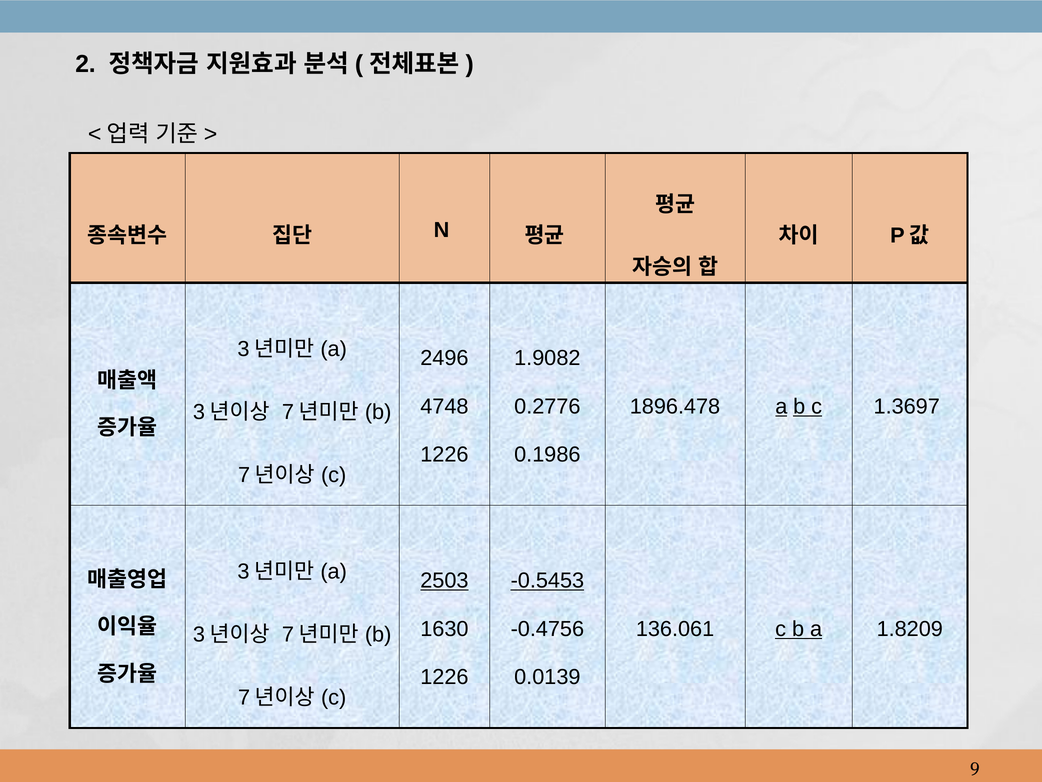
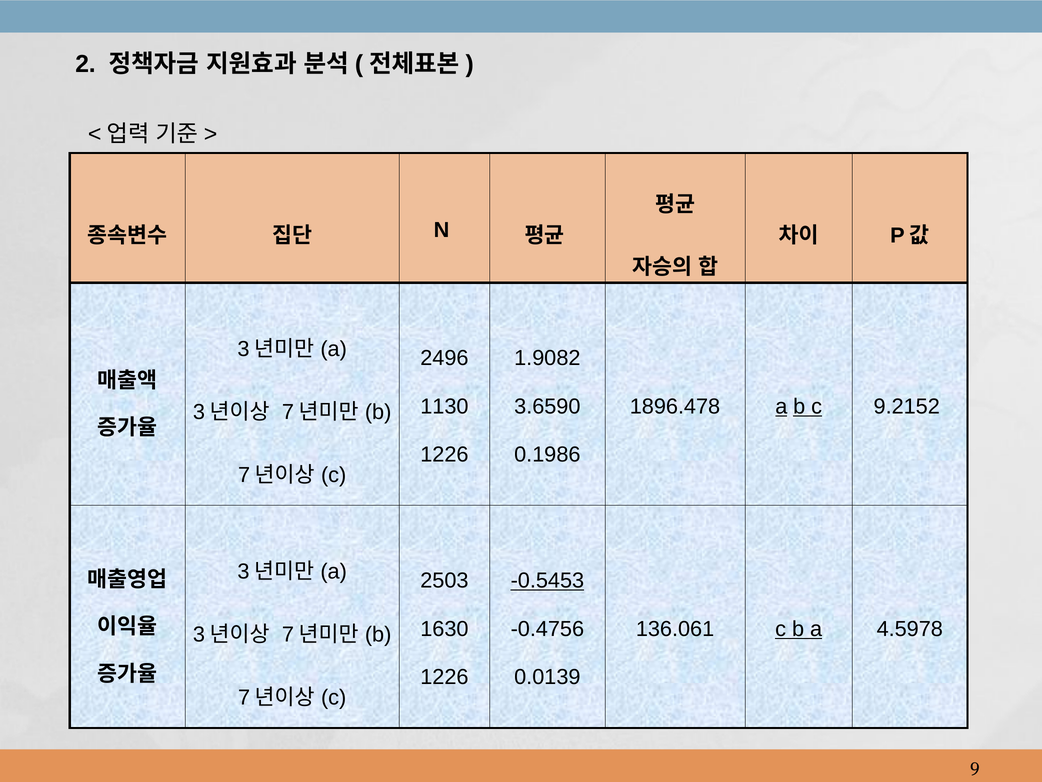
4748: 4748 -> 1130 (444, 406)
0.2776: 0.2776 -> 3.6590 (547, 406)
1.3697: 1.3697 -> 9.2152 (907, 406)
2503 underline: present -> none (444, 580)
1.8209: 1.8209 -> 4.5978 (910, 629)
